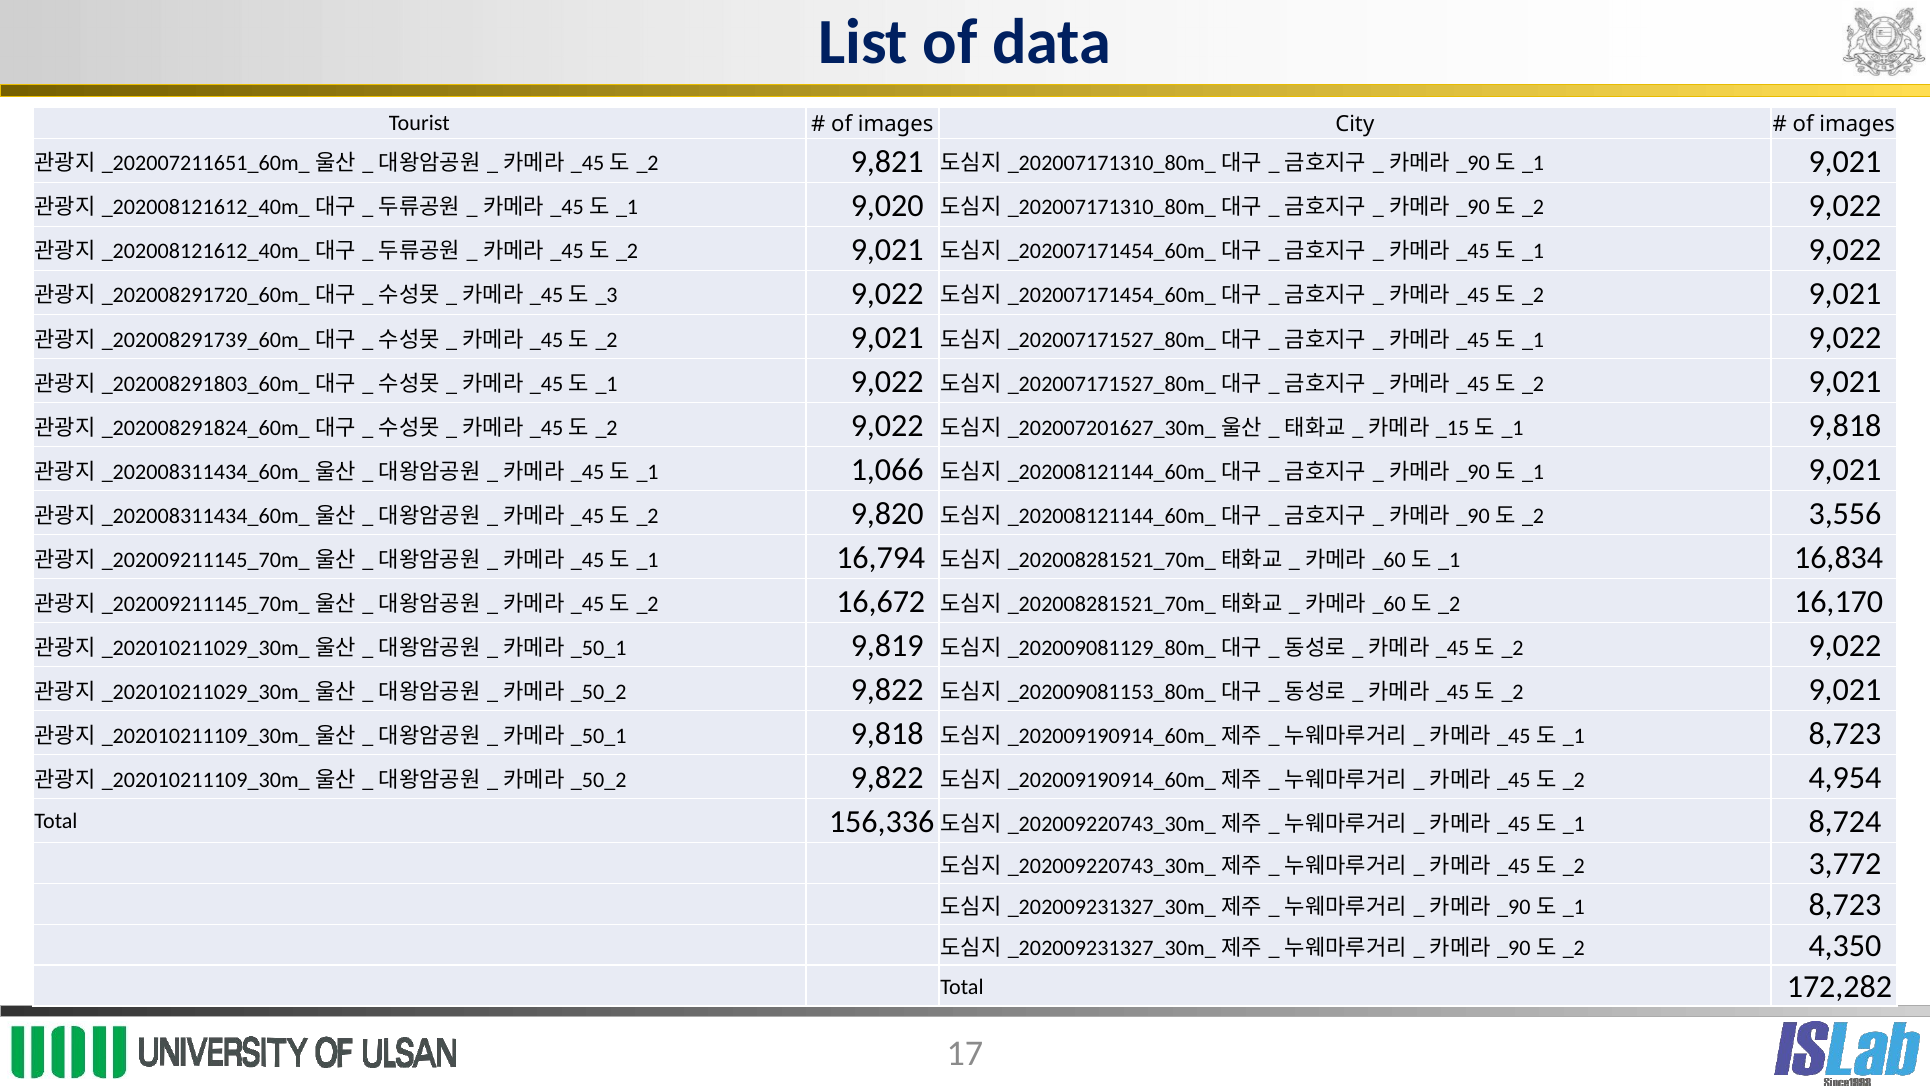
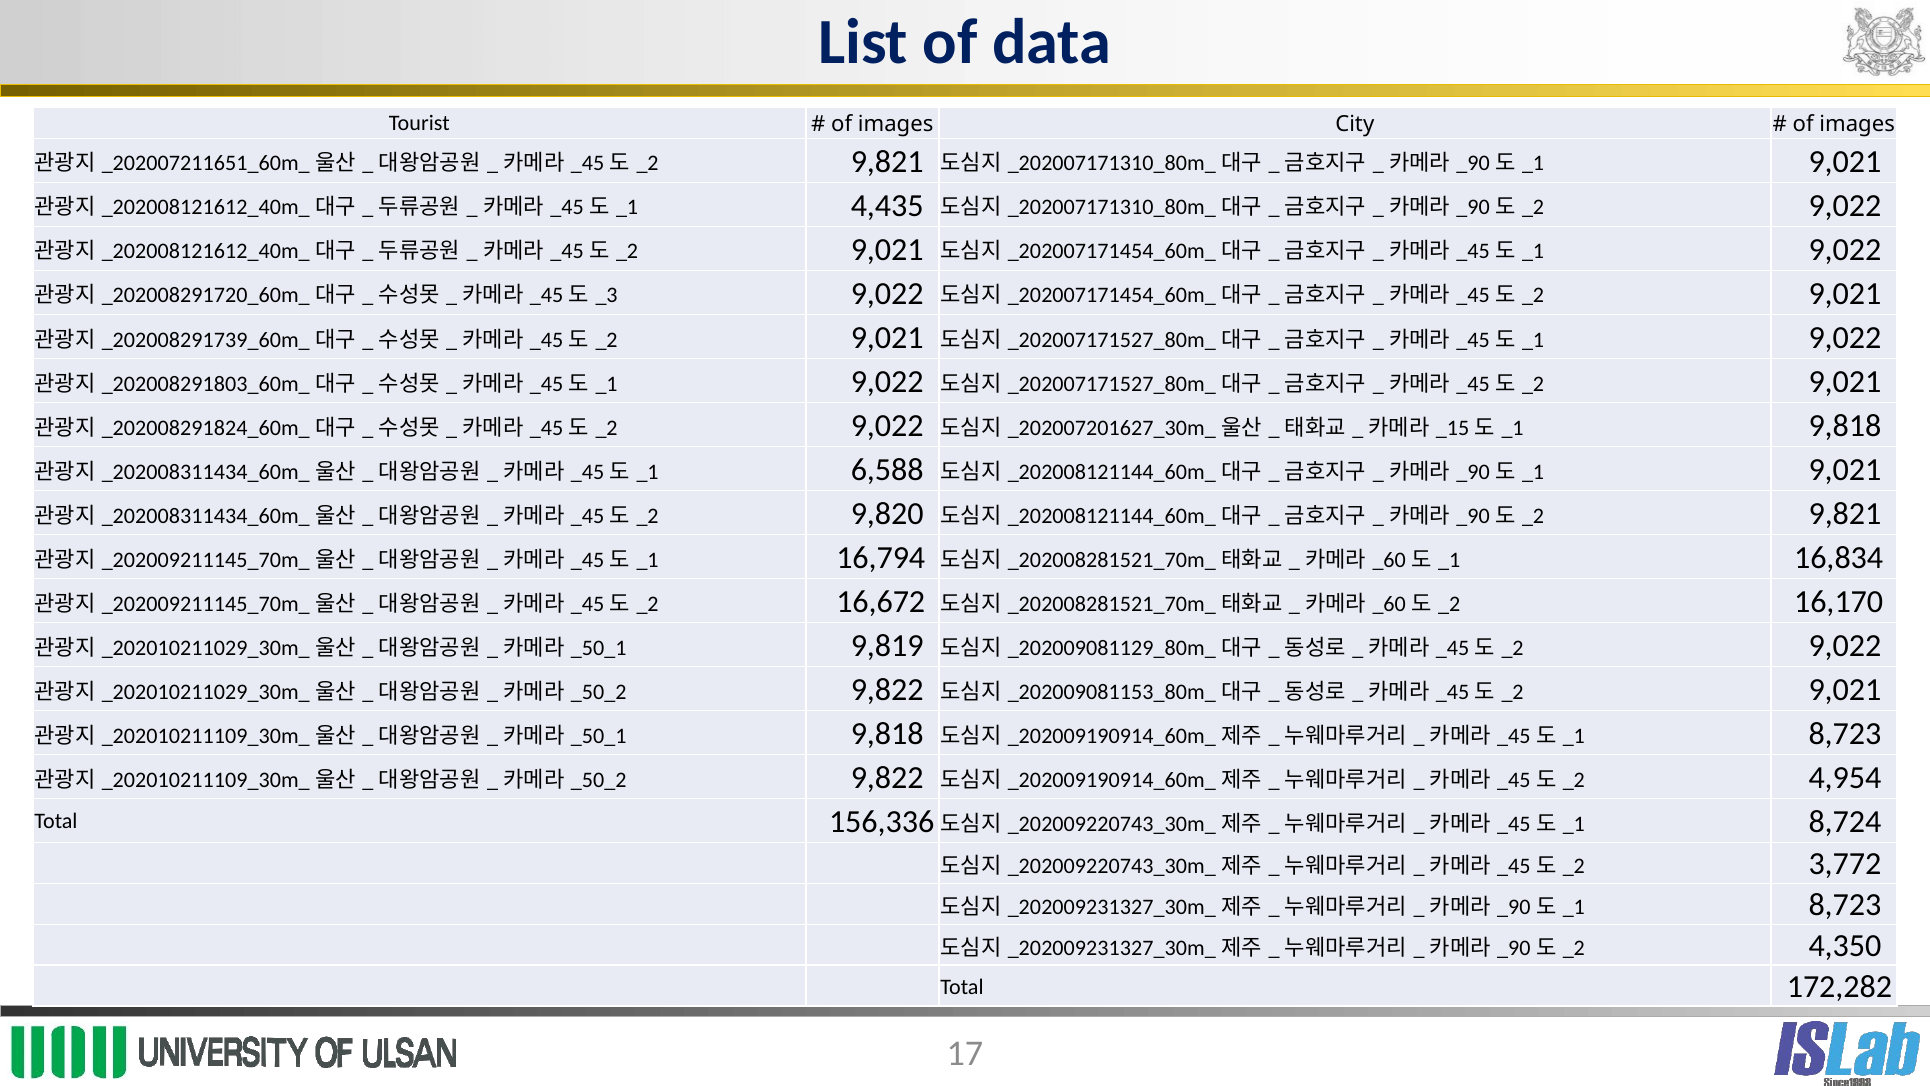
9,020: 9,020 -> 4,435 (887, 206)
1,066: 1,066 -> 6,588 (887, 470)
3,556: 3,556 -> 9,821 (1845, 514)
